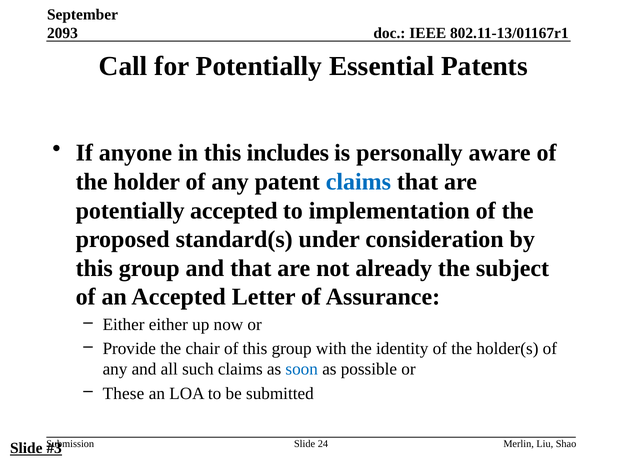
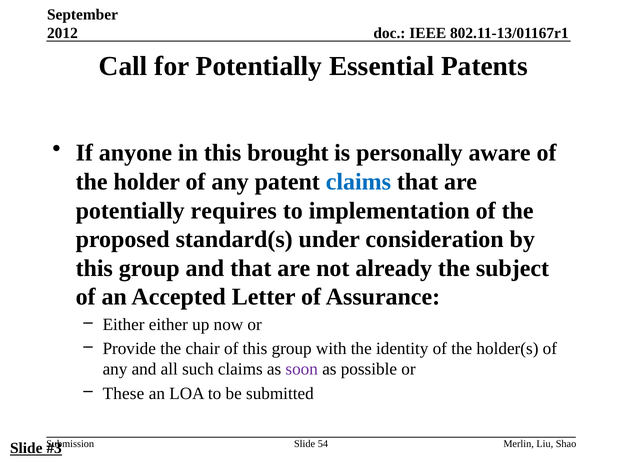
2093: 2093 -> 2012 (62, 33)
includes: includes -> brought (288, 153)
potentially accepted: accepted -> requires (234, 210)
soon colour: blue -> purple (302, 369)
24: 24 -> 54 (323, 444)
